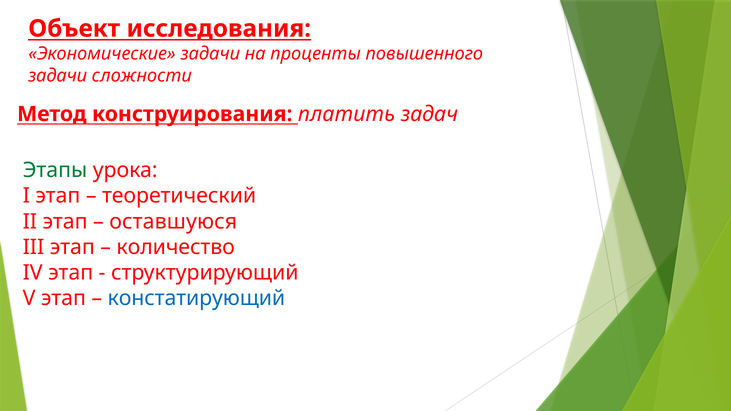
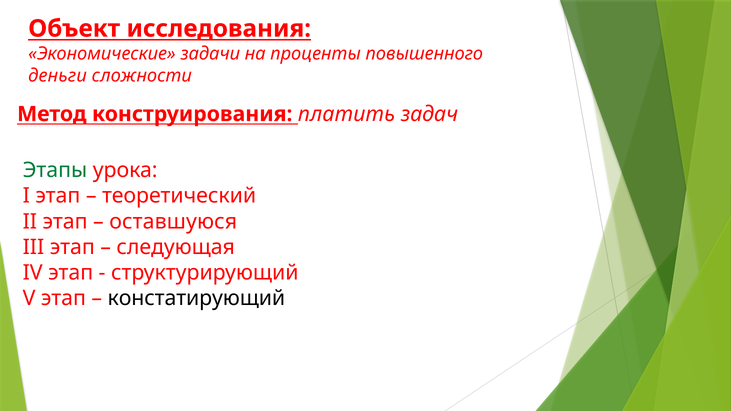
задачи: задачи -> деньги (58, 76)
количество: количество -> следующая (176, 247)
констатирующий colour: blue -> black (196, 298)
